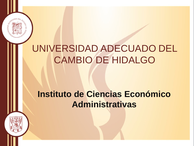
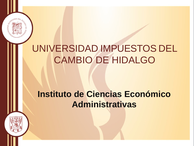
ADECUADO: ADECUADO -> IMPUESTOS (128, 48)
